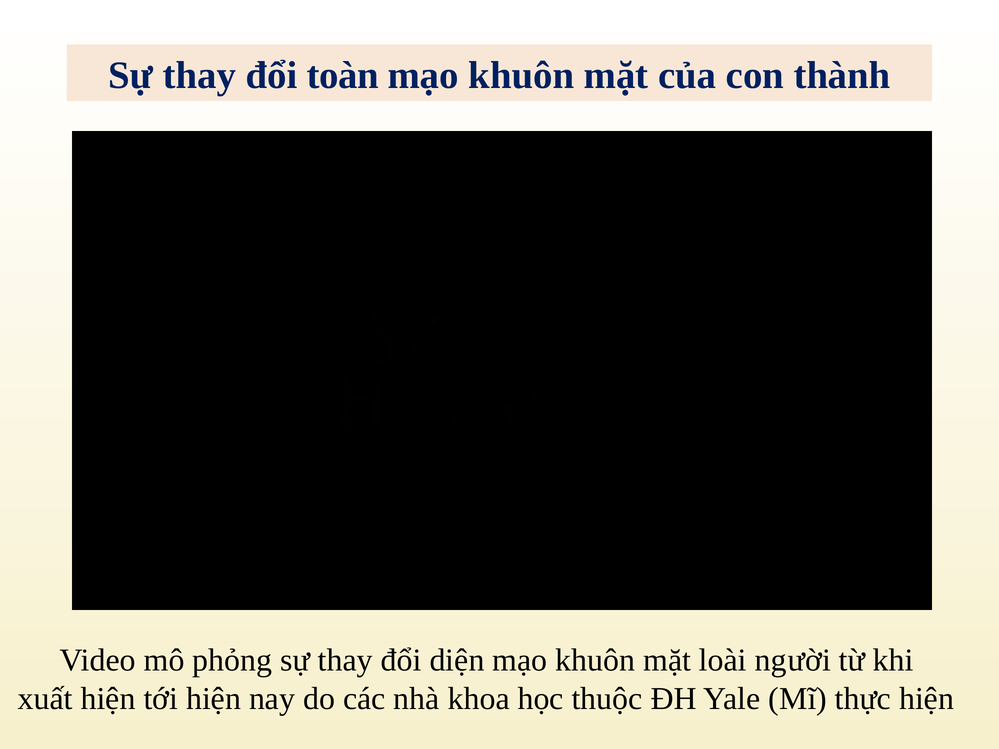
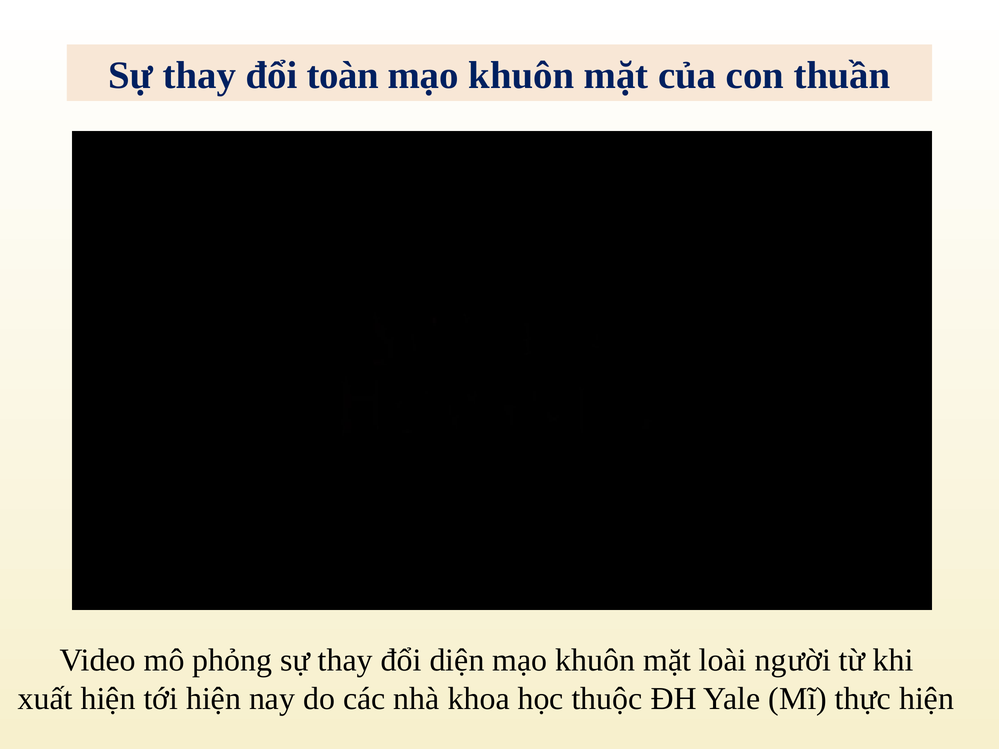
thành: thành -> thuần (842, 75)
